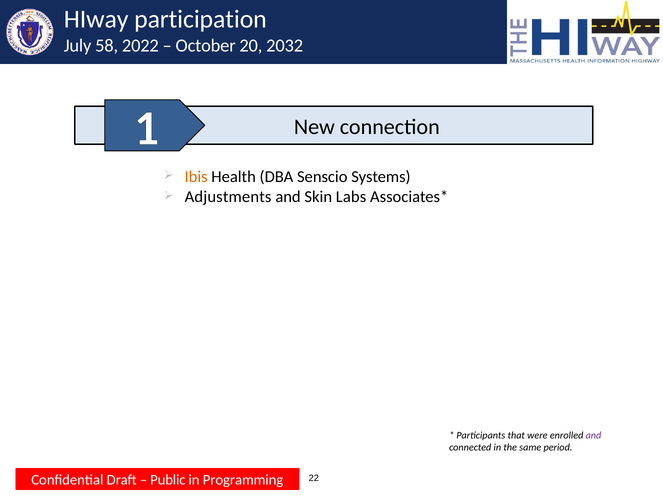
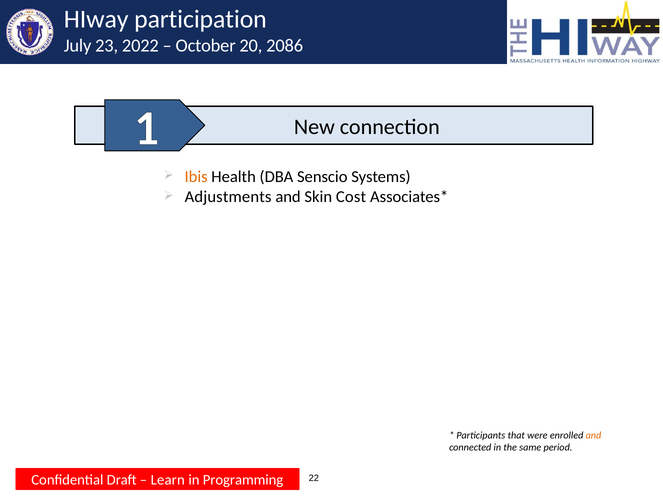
58: 58 -> 23 (107, 45)
2032: 2032 -> 2086 (285, 45)
Labs: Labs -> Cost (351, 197)
and colour: purple -> orange (593, 435)
Public: Public -> Learn (168, 480)
